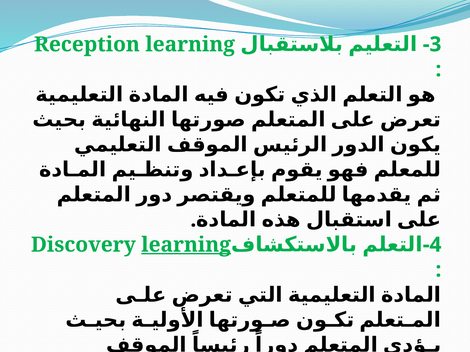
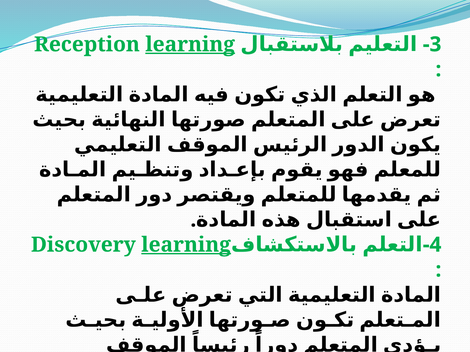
learning underline: none -> present (190, 44)
